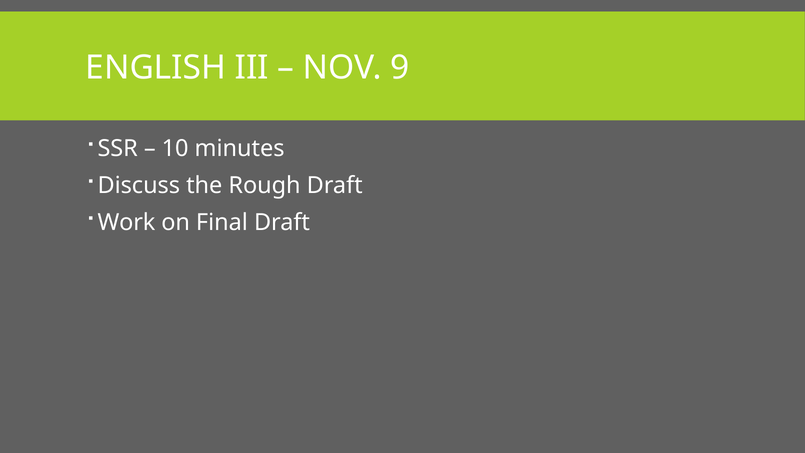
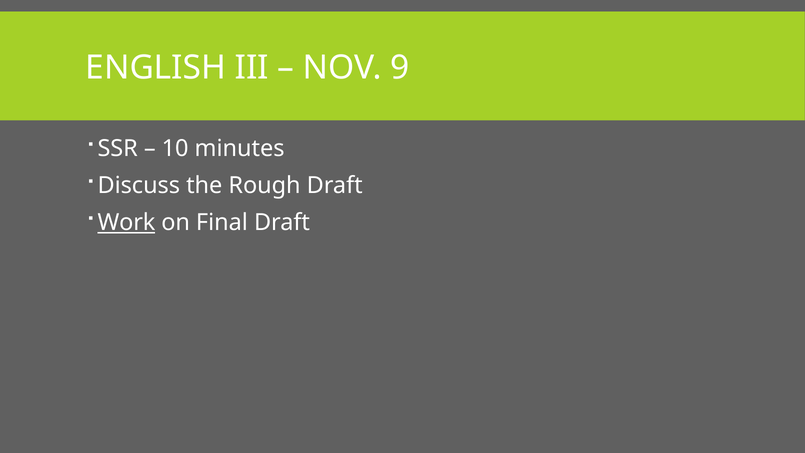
Work underline: none -> present (126, 223)
